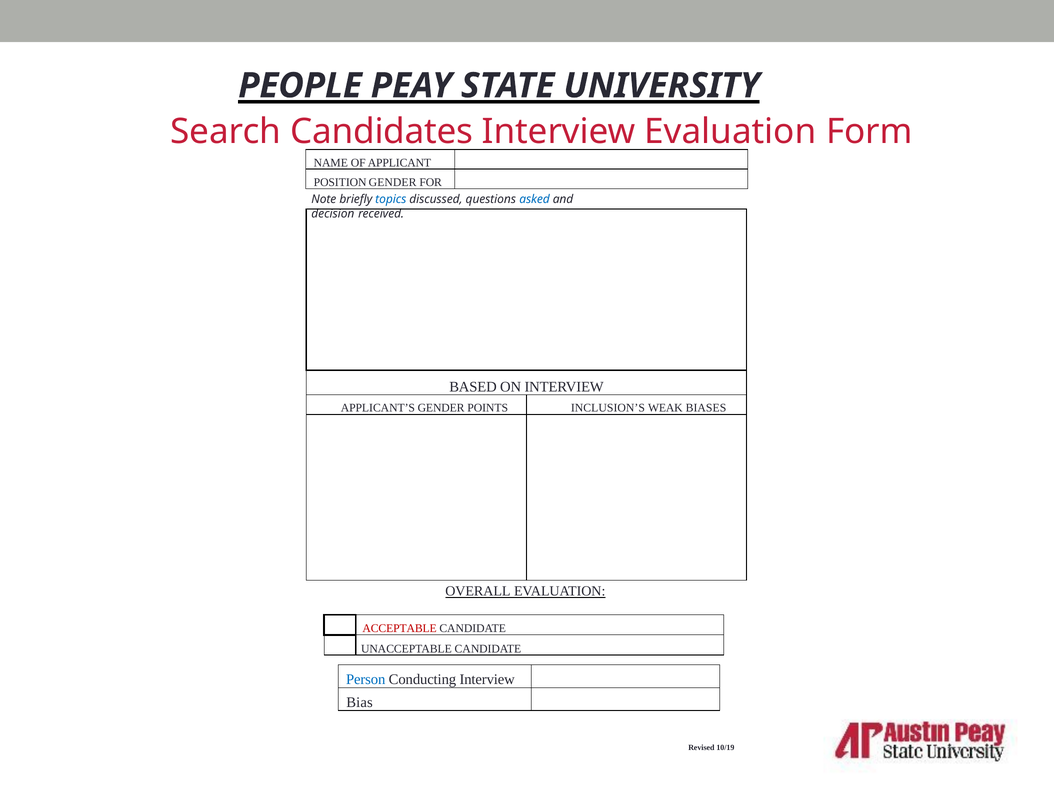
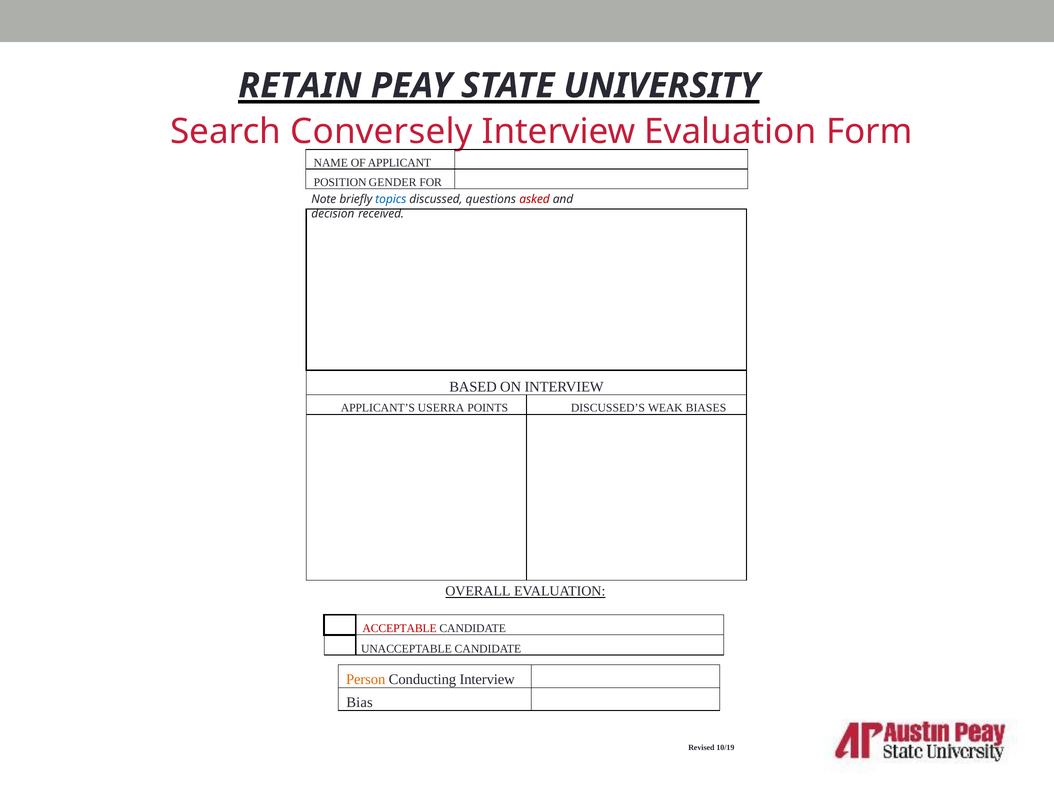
PEOPLE: PEOPLE -> RETAIN (300, 86)
Candidates: Candidates -> Conversely (382, 132)
asked colour: blue -> red (535, 199)
APPLICANT’S GENDER: GENDER -> USERRA (441, 408)
INCLUSION’S: INCLUSION’S -> DISCUSSED’S (608, 408)
Person colour: blue -> orange (366, 679)
